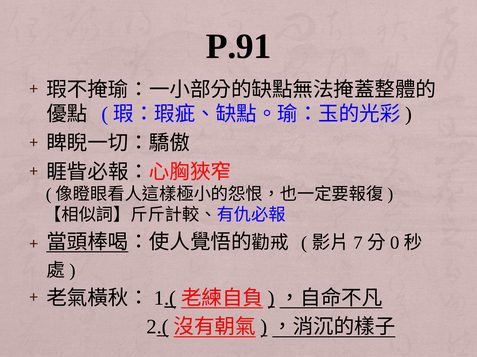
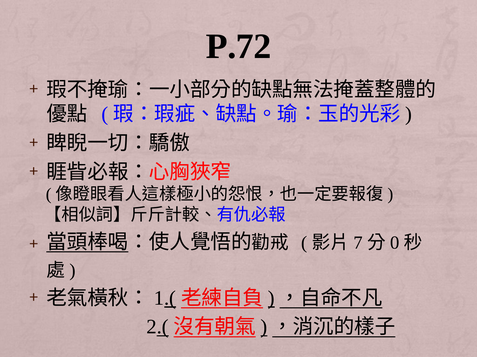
P.91: P.91 -> P.72 (239, 47)
